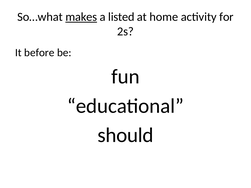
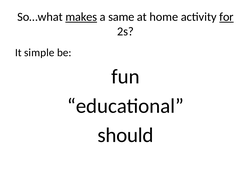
listed: listed -> same (121, 17)
for underline: none -> present (226, 17)
before: before -> simple (39, 53)
